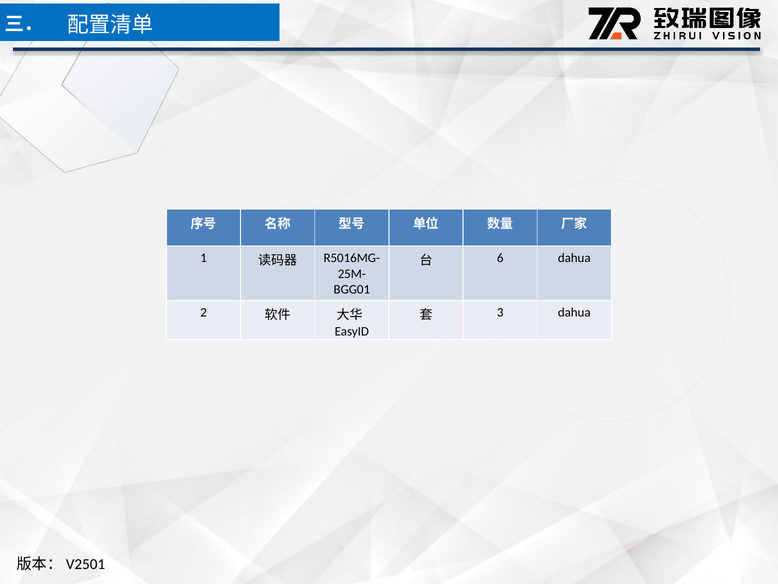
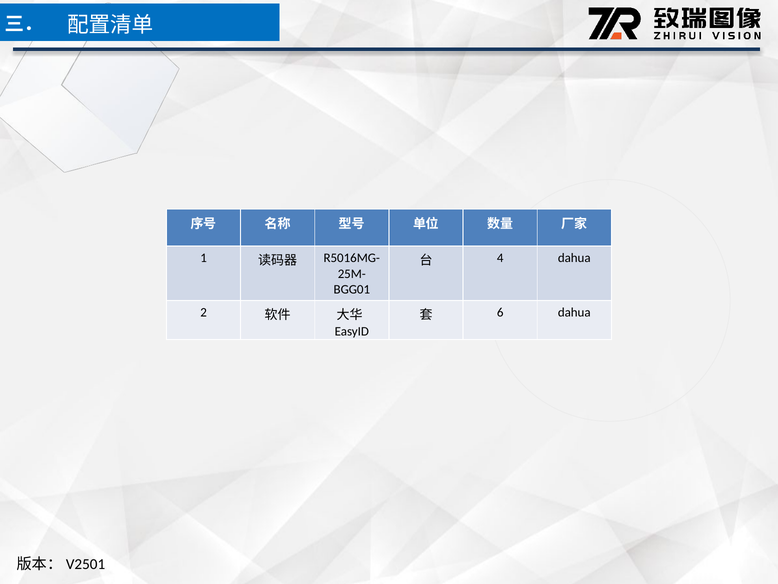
6: 6 -> 4 (500, 258)
3: 3 -> 6 (500, 312)
